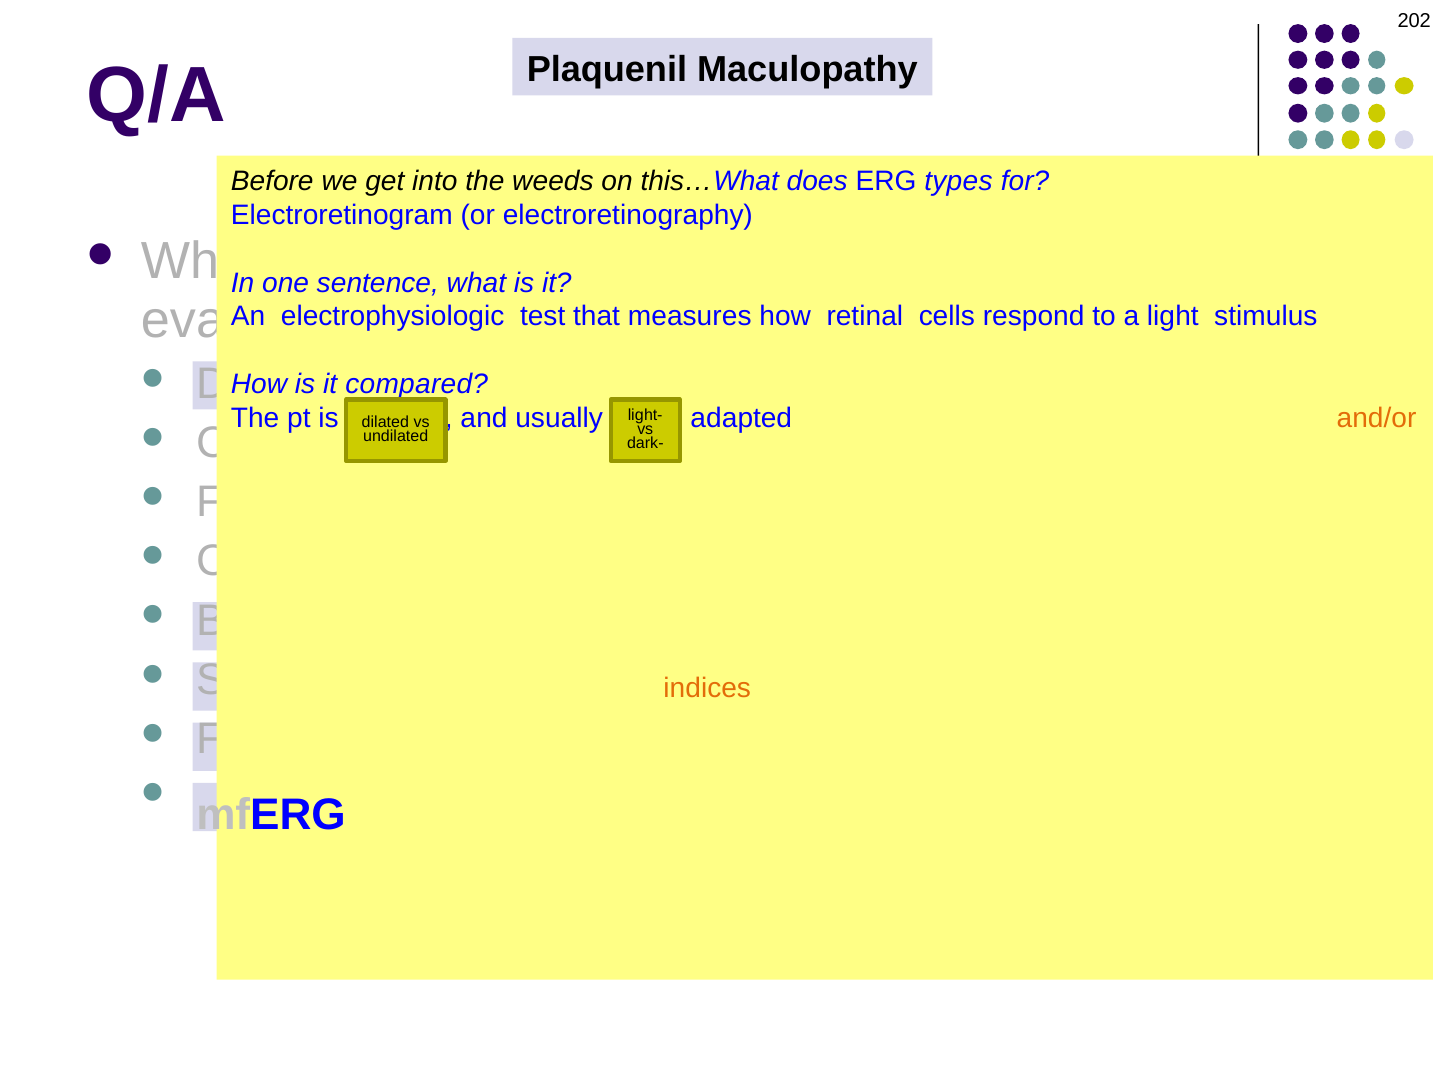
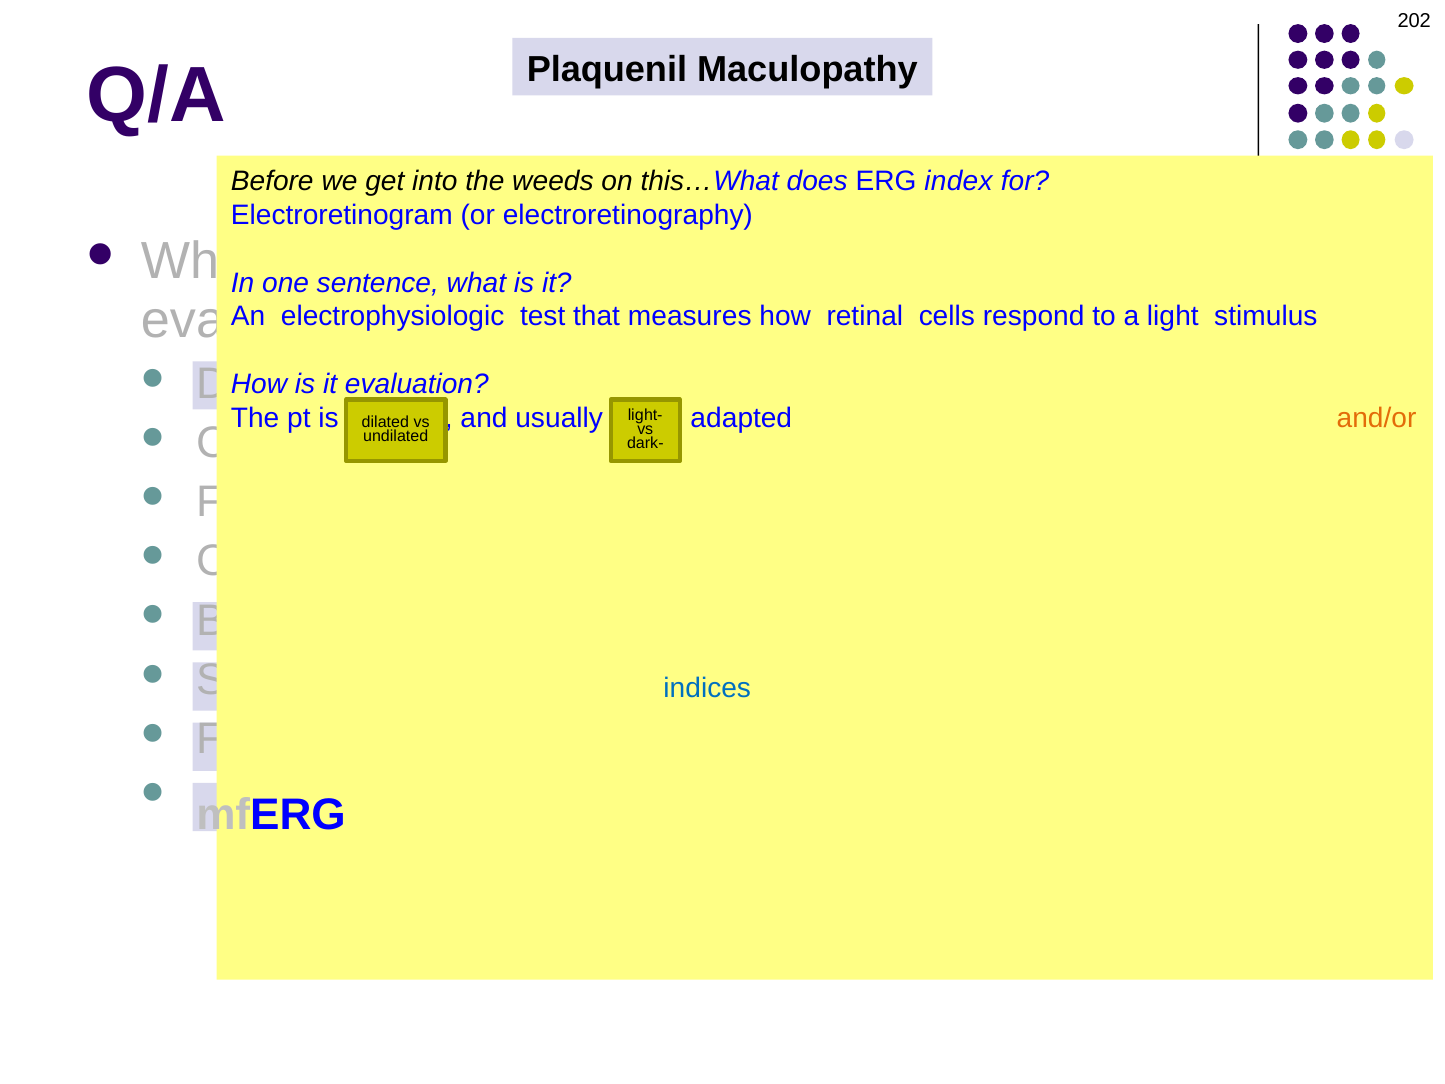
ERG types: types -> index (958, 182)
compared: compared -> evaluation (417, 384)
indices colour: orange -> blue (707, 688)
